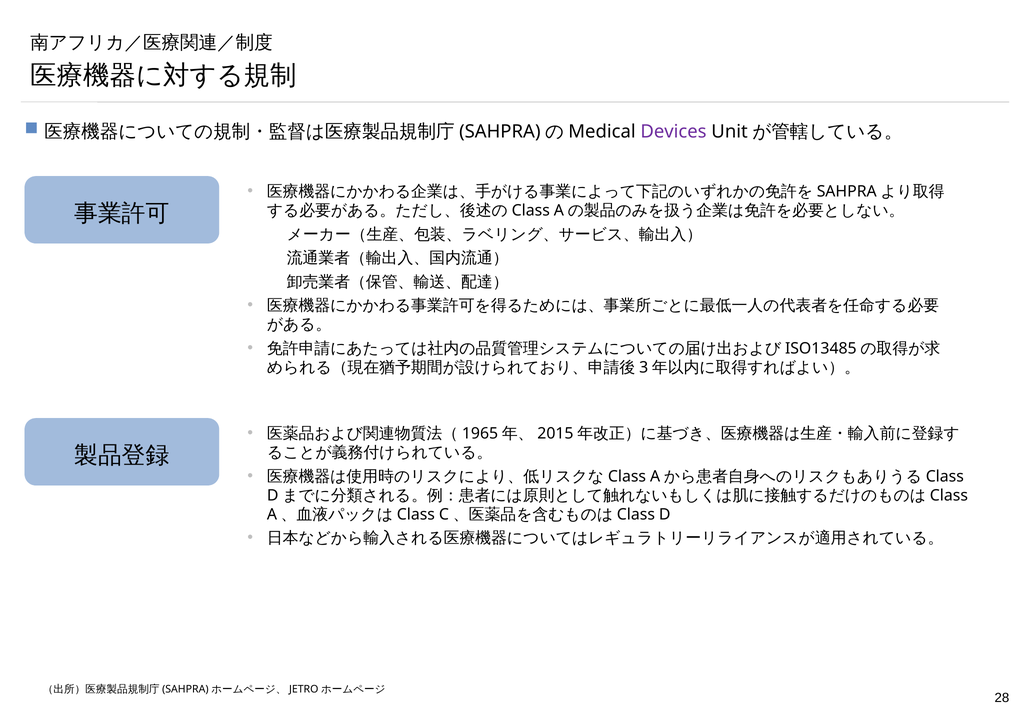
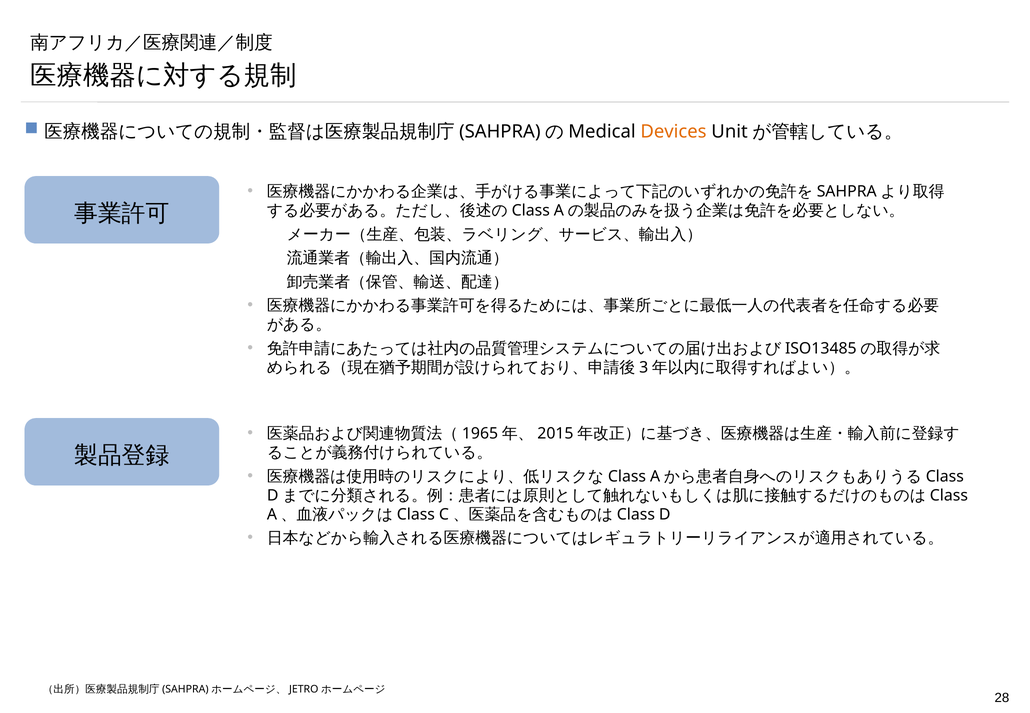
Devices colour: purple -> orange (674, 131)
